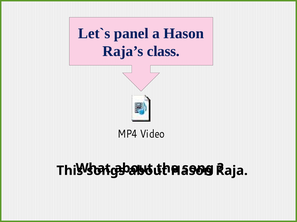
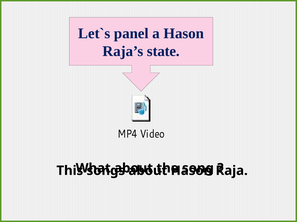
class: class -> state (163, 51)
